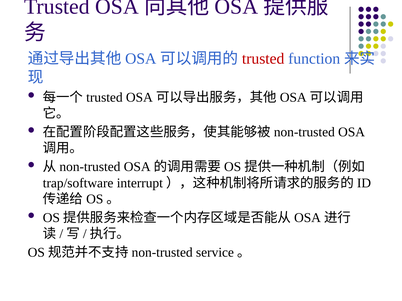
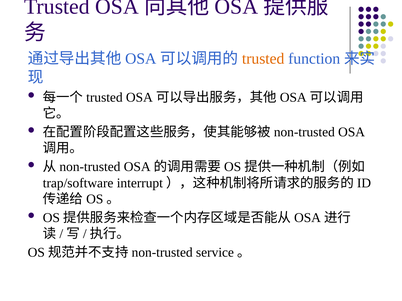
trusted colour: red -> orange (263, 59)
